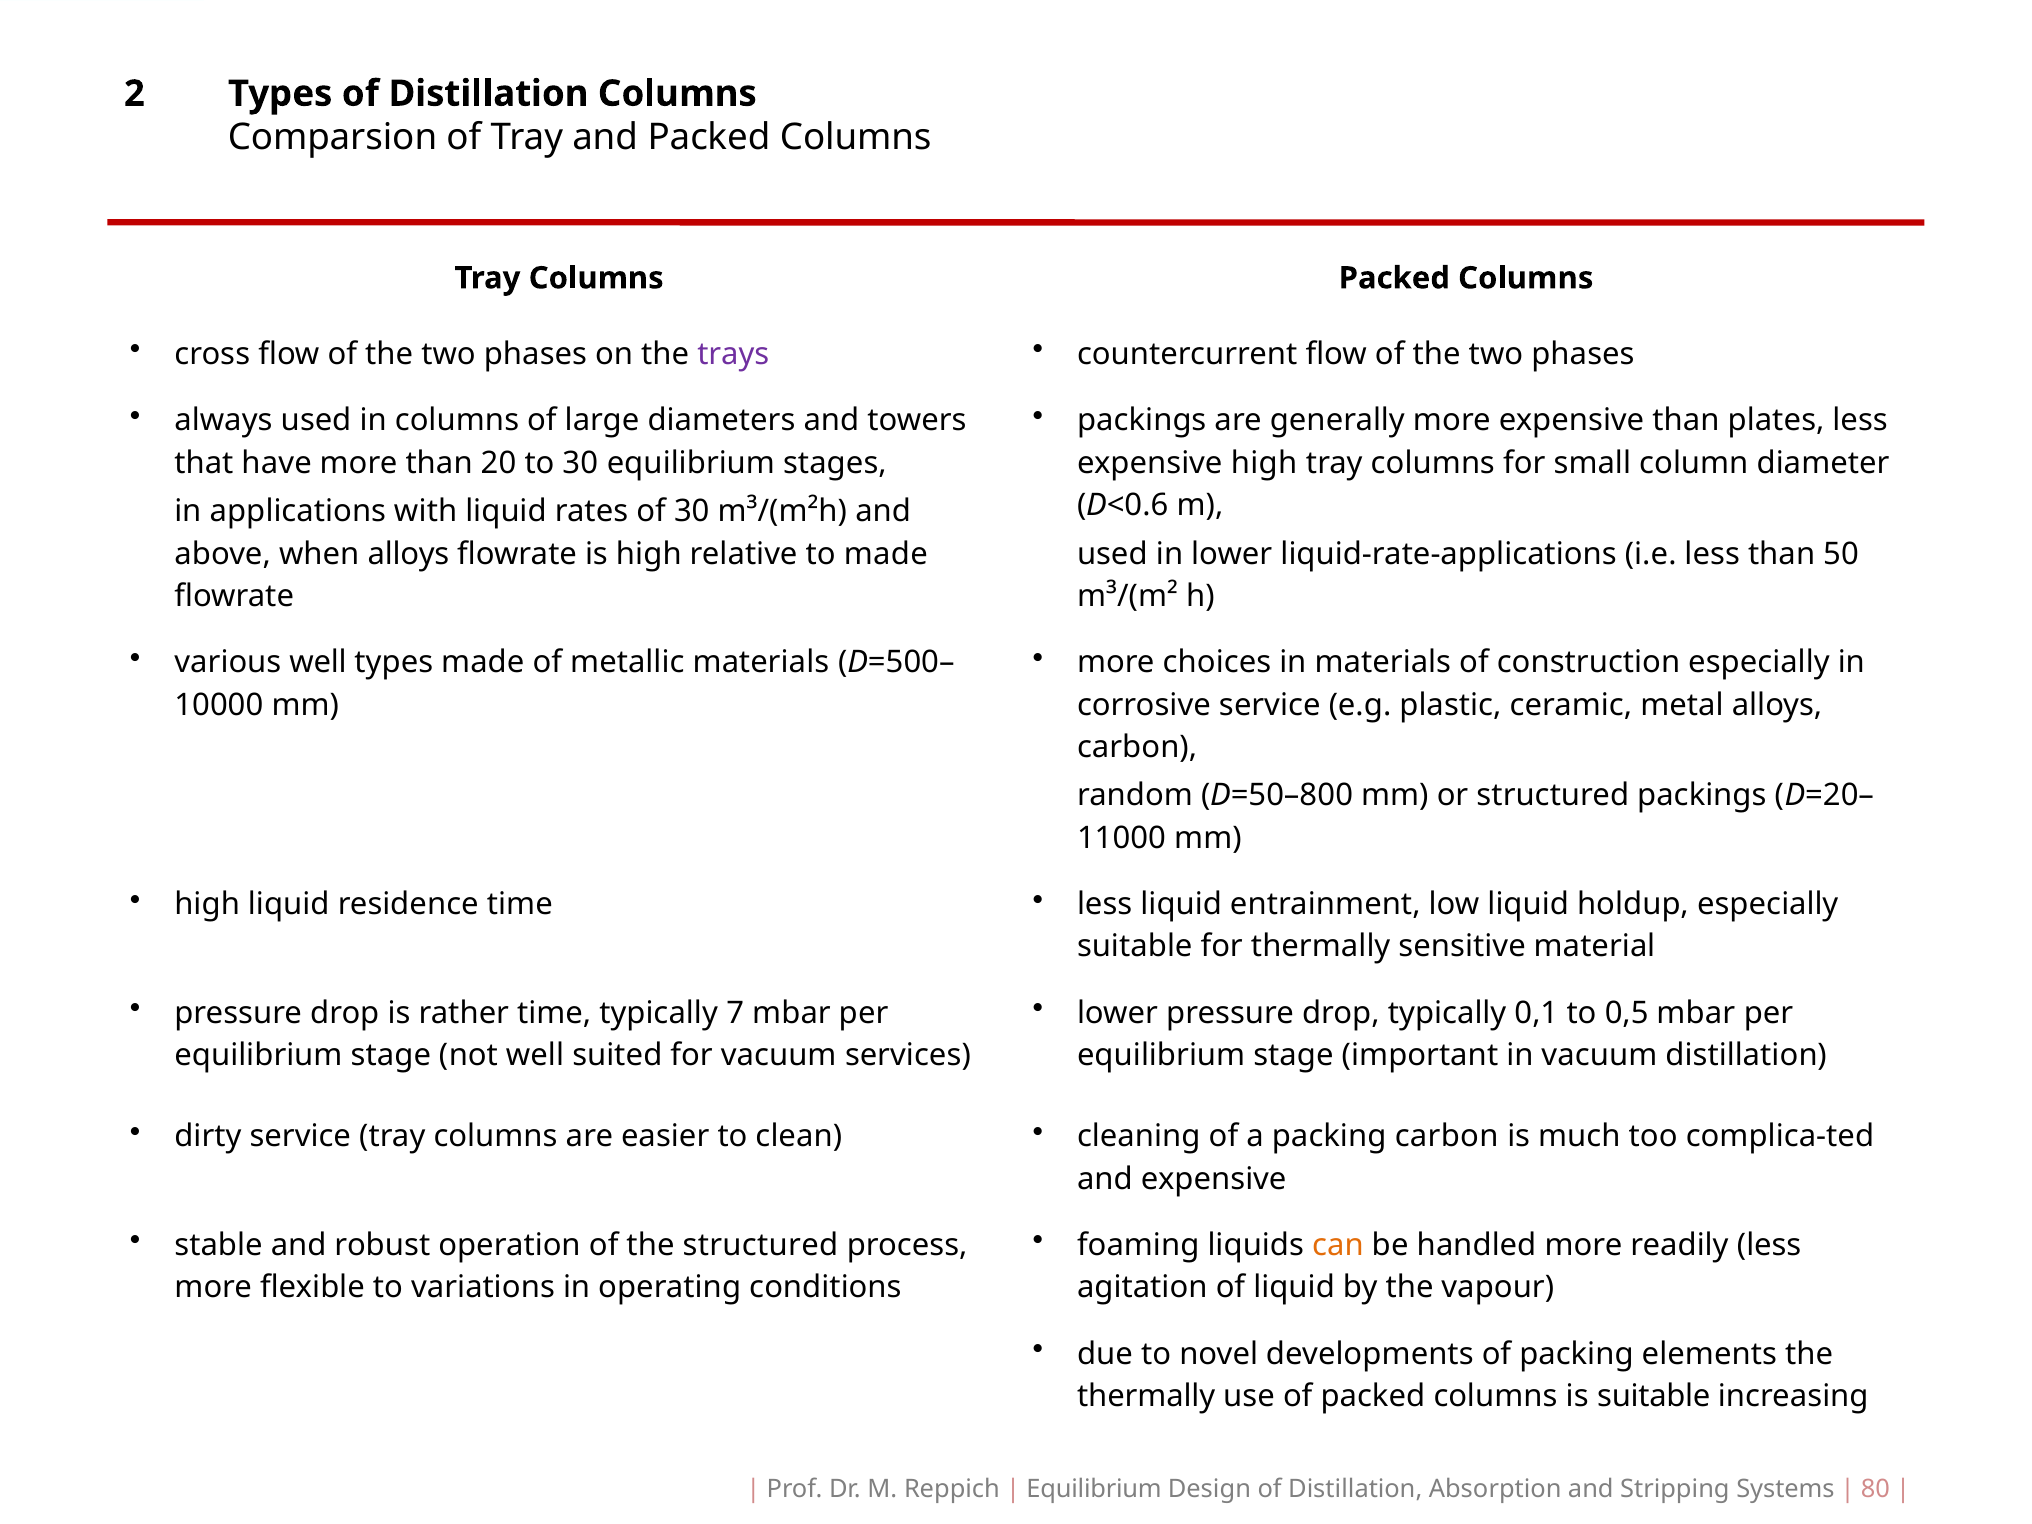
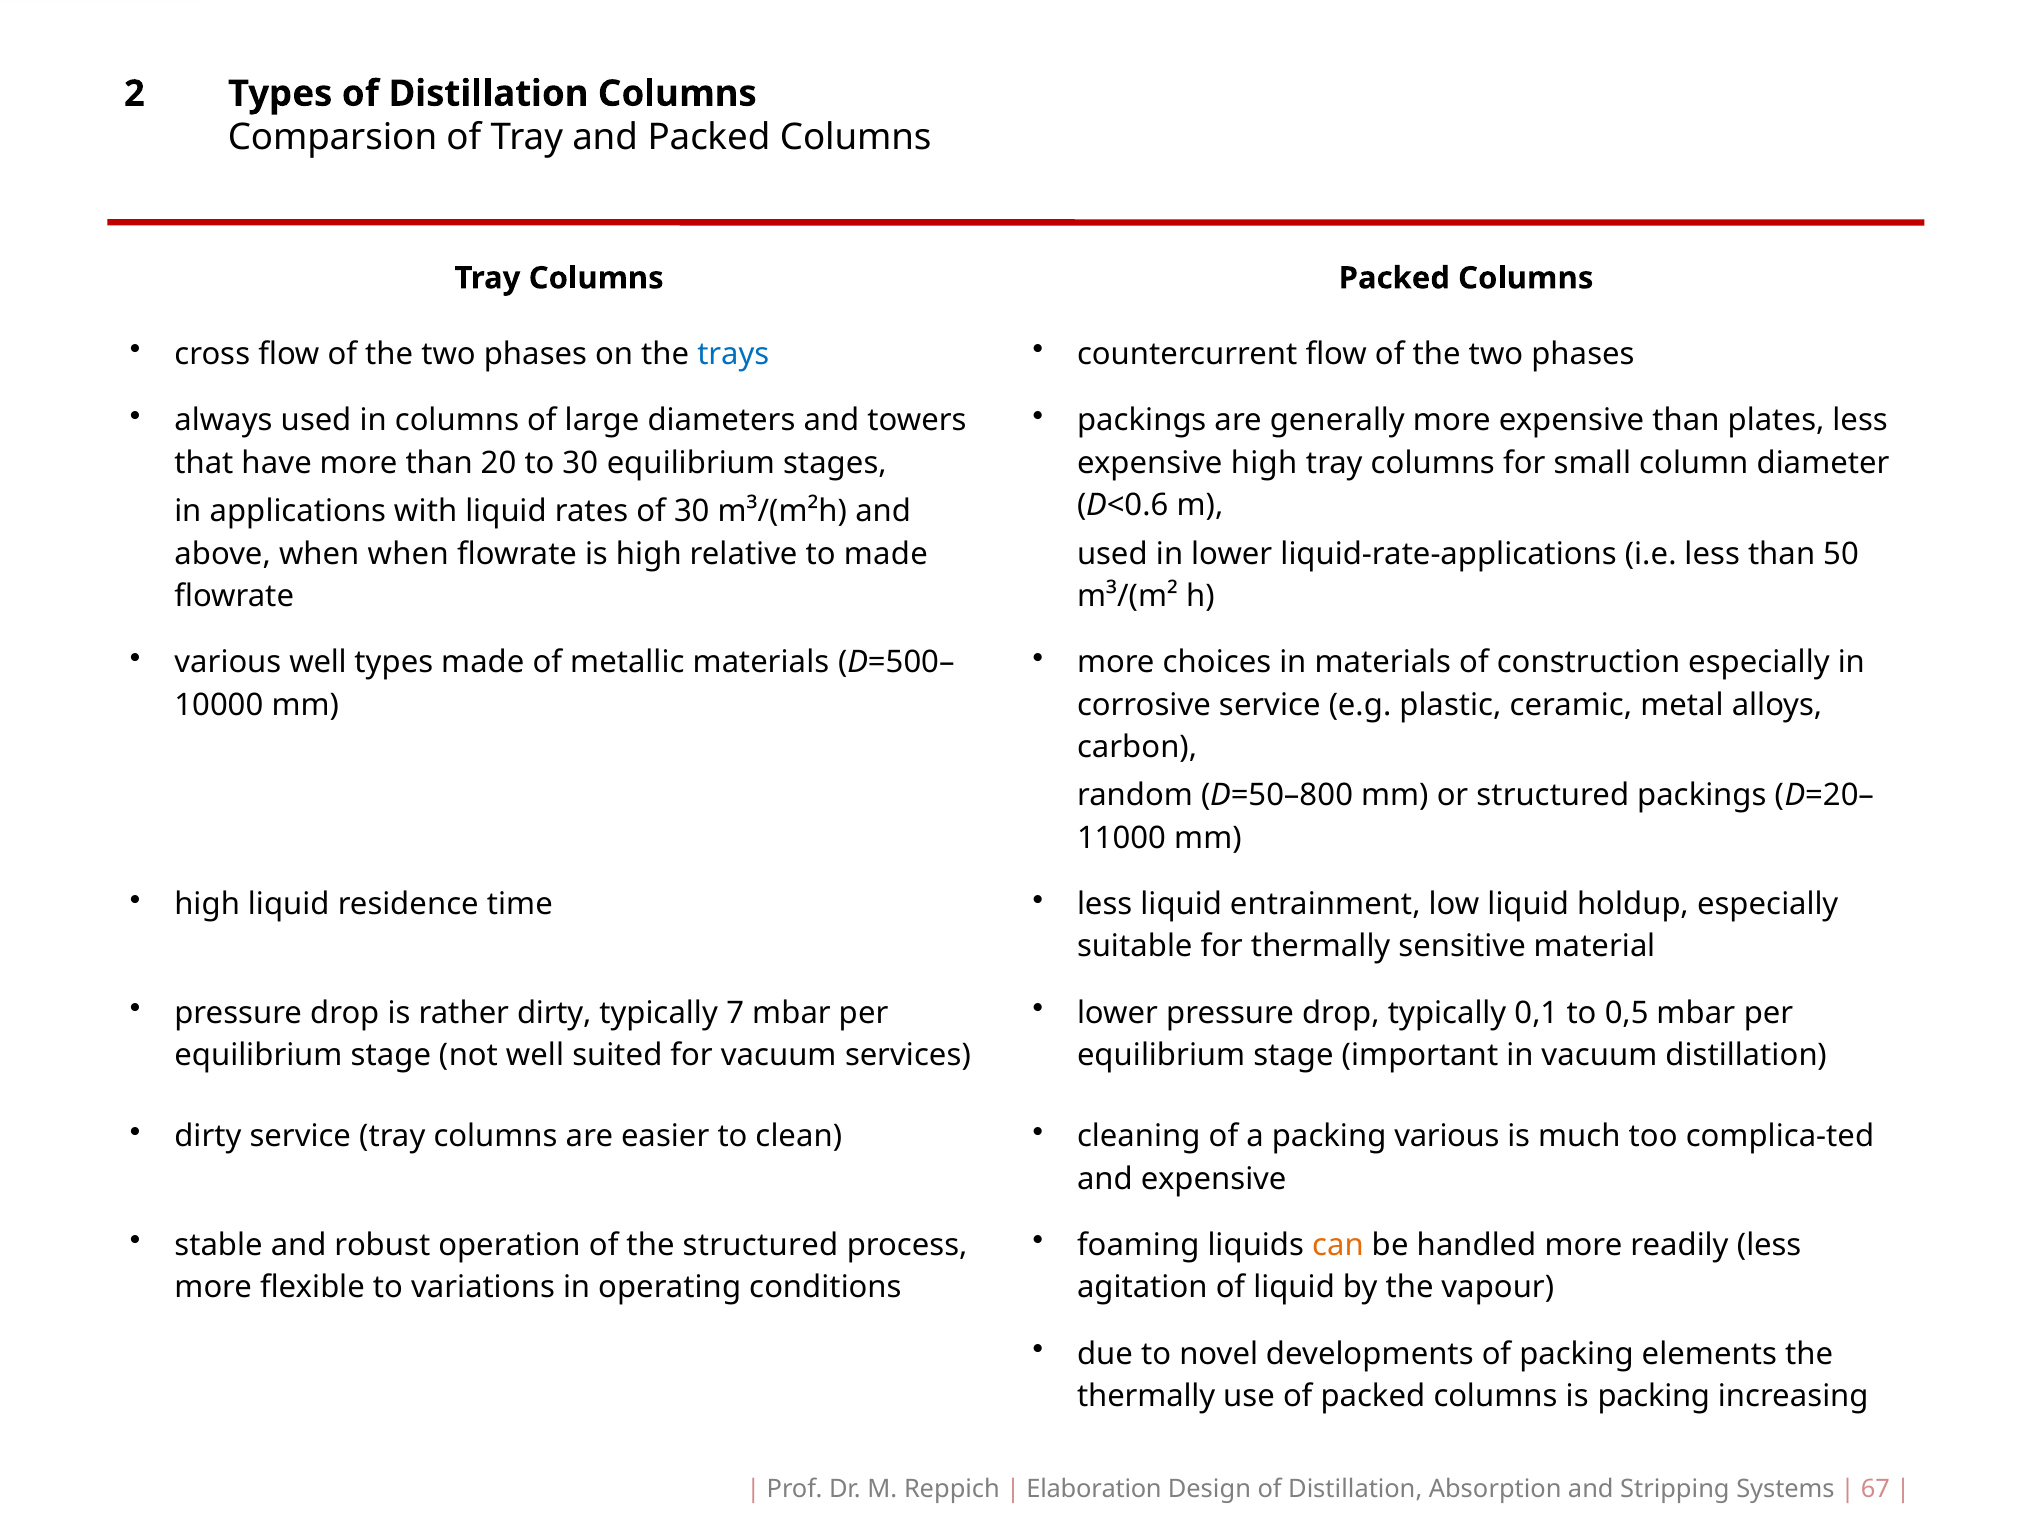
trays colour: purple -> blue (733, 354)
when alloys: alloys -> when (408, 554)
rather time: time -> dirty (554, 1013)
packing carbon: carbon -> various (1447, 1136)
is suitable: suitable -> packing (1654, 1396)
Equilibrium: Equilibrium -> Elaboration (1094, 1489)
80: 80 -> 67 (1875, 1489)
